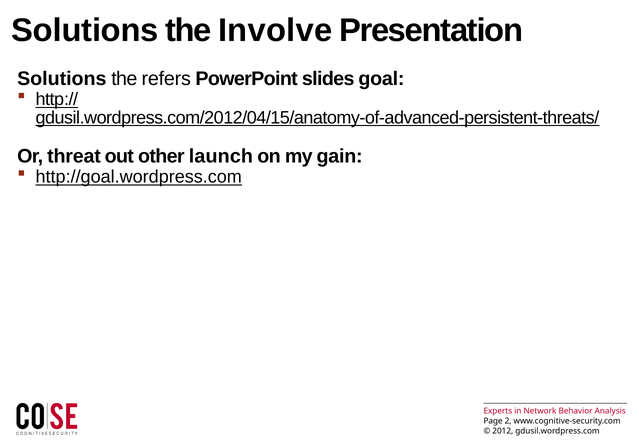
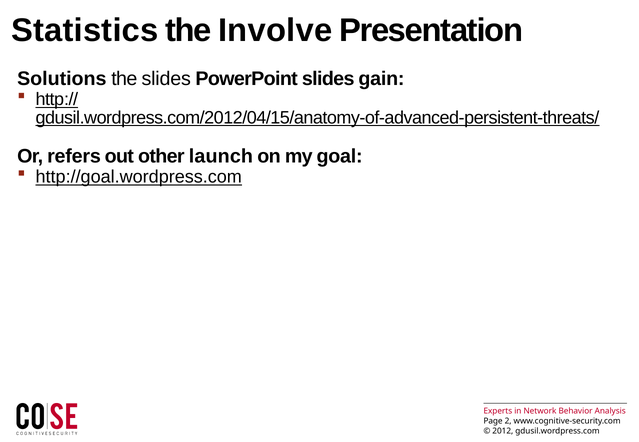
Solutions: Solutions -> Statistics (85, 30)
the refers: refers -> slides (166, 79)
goal: goal -> gain (381, 79)
threat: threat -> refers (74, 156)
gain: gain -> goal (340, 156)
